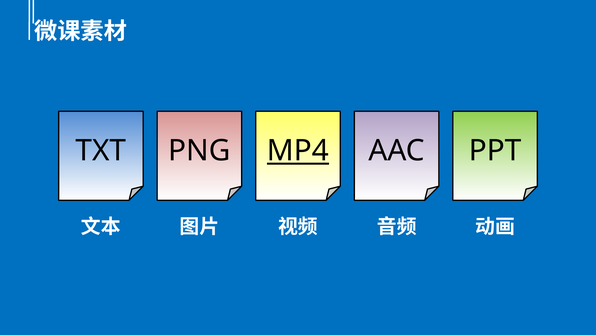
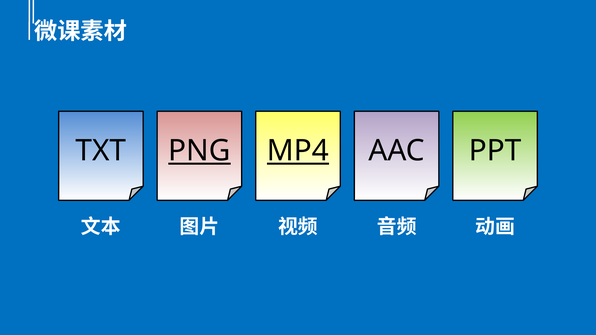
PNG underline: none -> present (199, 151)
